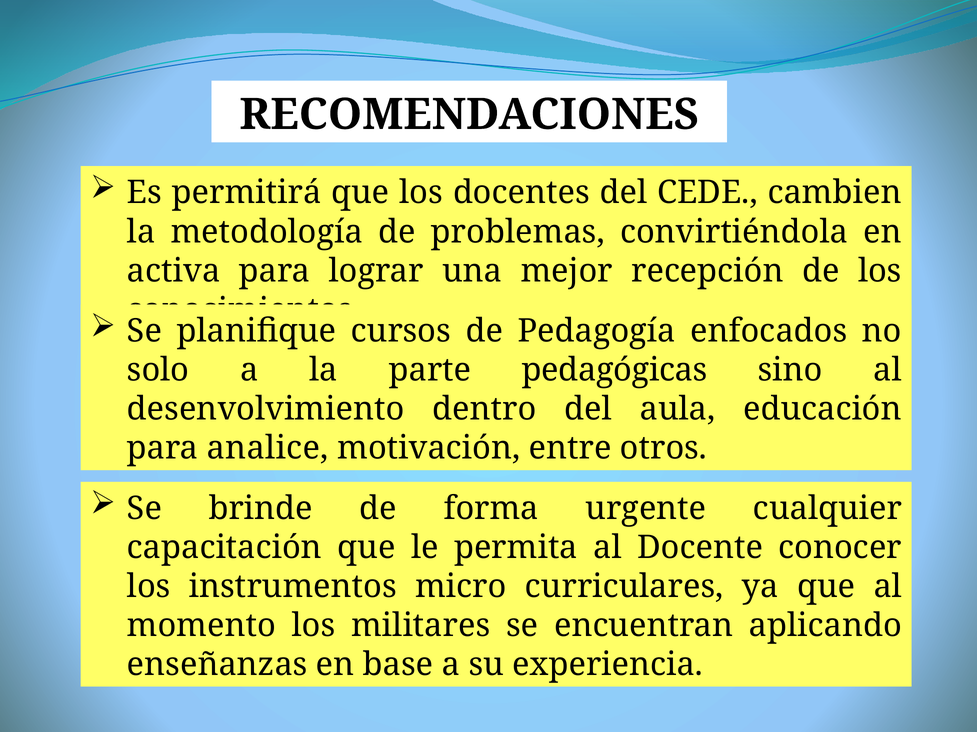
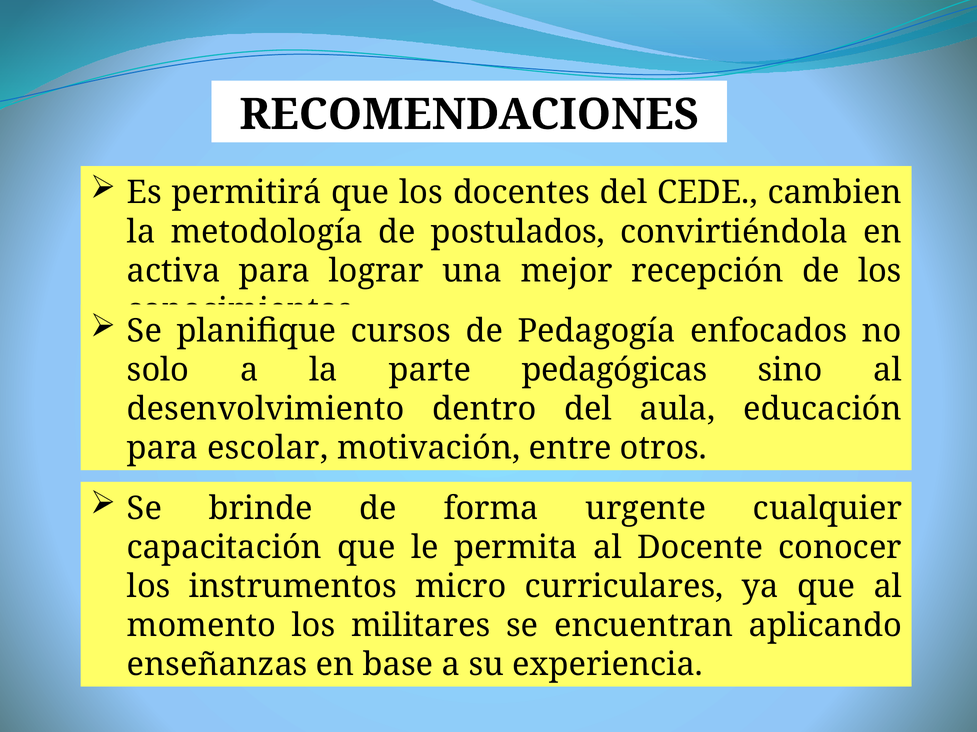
problemas: problemas -> postulados (518, 232)
analice: analice -> escolar (268, 449)
